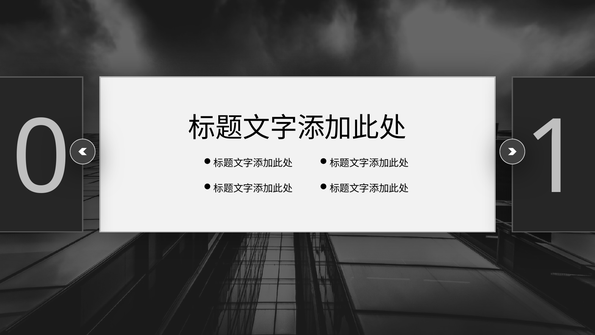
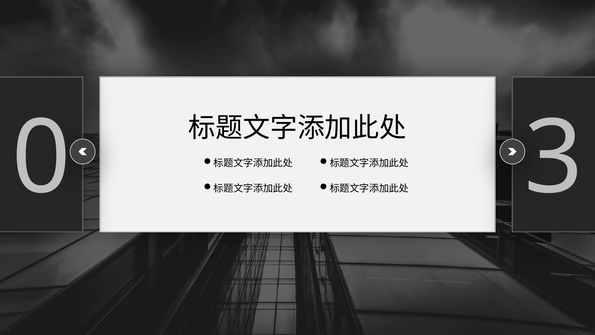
1: 1 -> 3 (554, 158)
